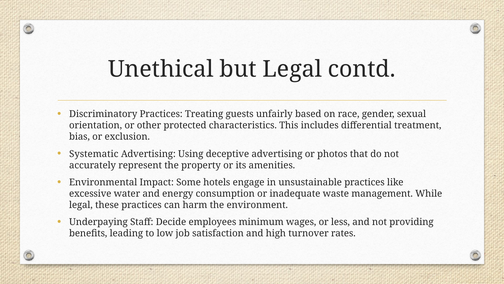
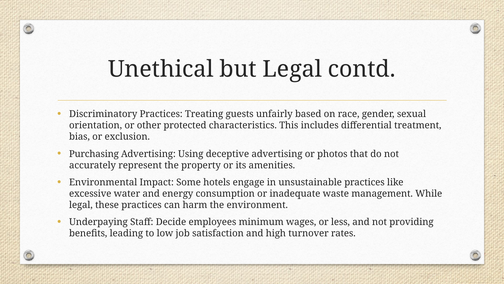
Systematic: Systematic -> Purchasing (94, 154)
